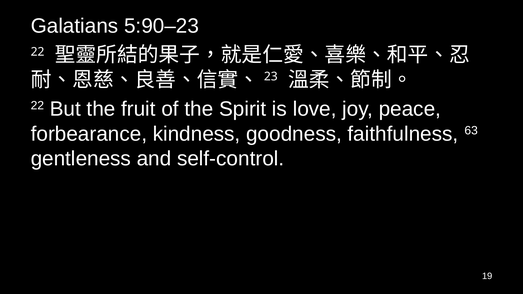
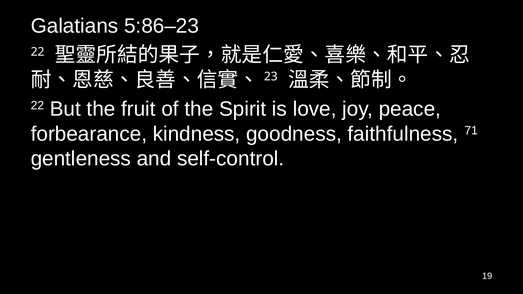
5:90–23: 5:90–23 -> 5:86–23 (162, 26)
63: 63 -> 71 (471, 131)
